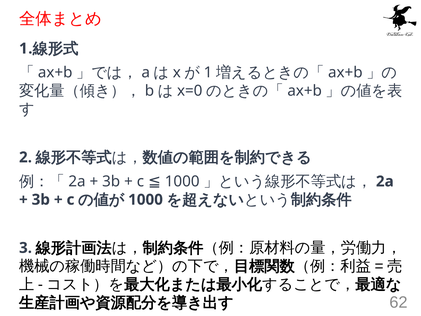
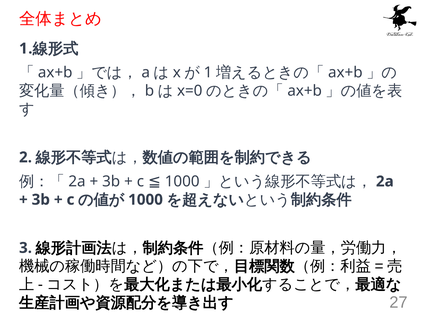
62: 62 -> 27 (398, 302)
